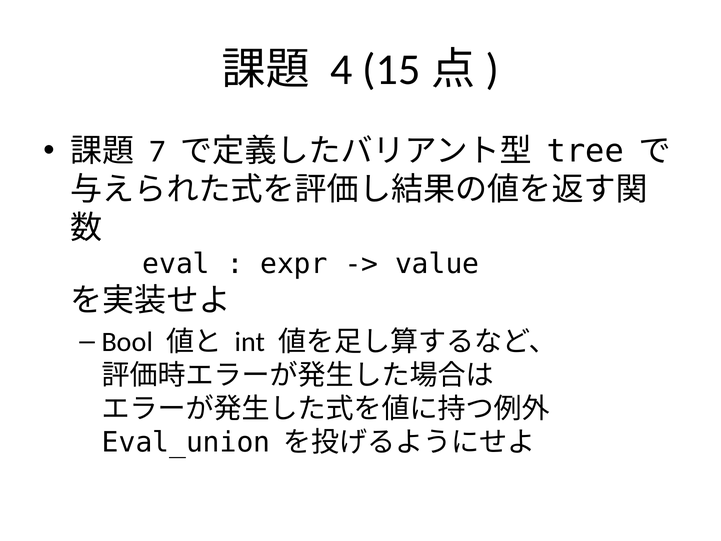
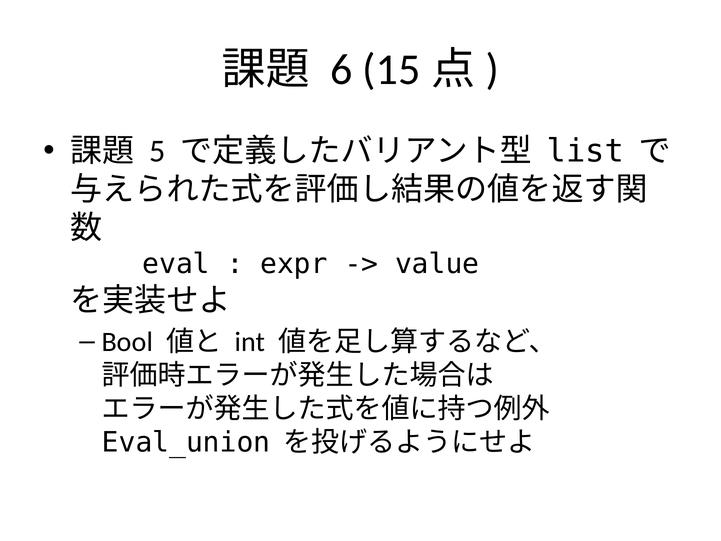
4: 4 -> 6 (341, 70)
7: 7 -> 5 (157, 151)
tree: tree -> list (585, 151)
